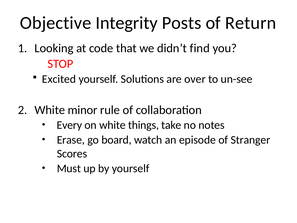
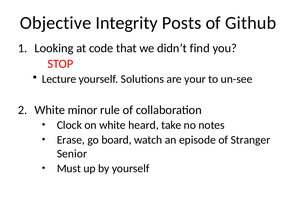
Return: Return -> Github (251, 23)
Excited: Excited -> Lecture (59, 79)
over: over -> your (195, 79)
Every: Every -> Clock (69, 125)
things: things -> heard (143, 125)
Scores: Scores -> Senior (72, 154)
